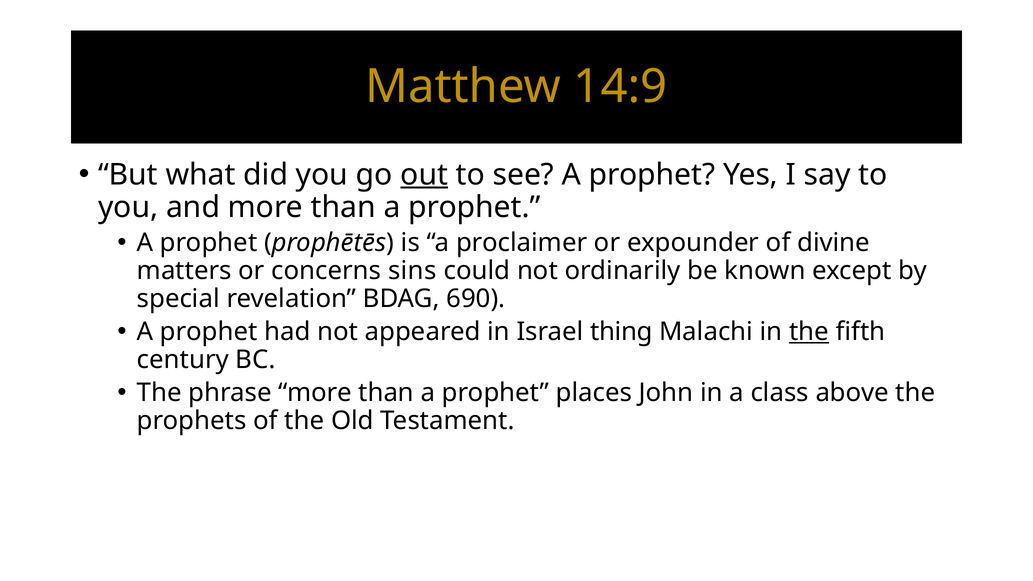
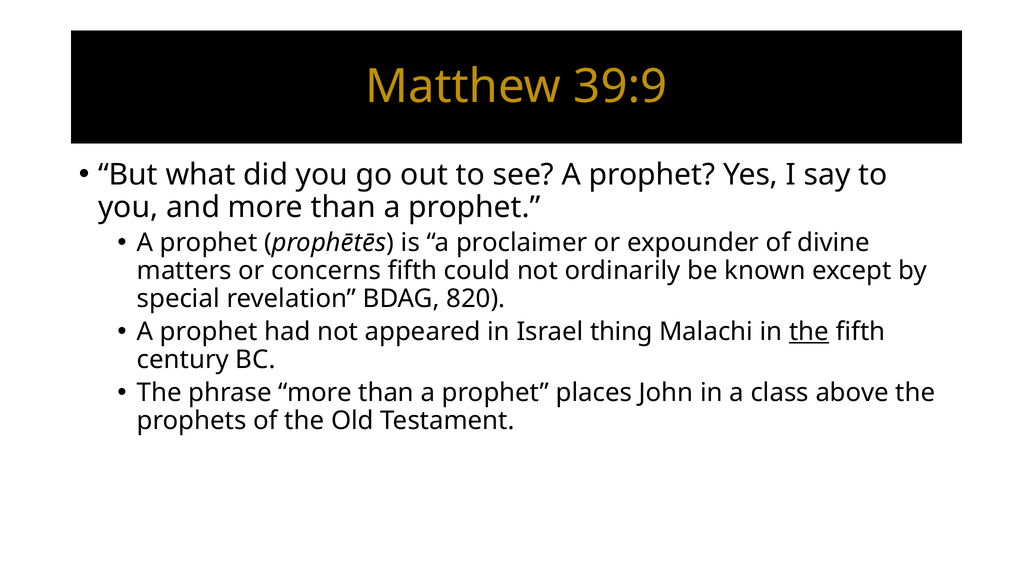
14:9: 14:9 -> 39:9 (620, 87)
out underline: present -> none (424, 175)
concerns sins: sins -> fifth (413, 271)
690: 690 -> 820 (476, 299)
